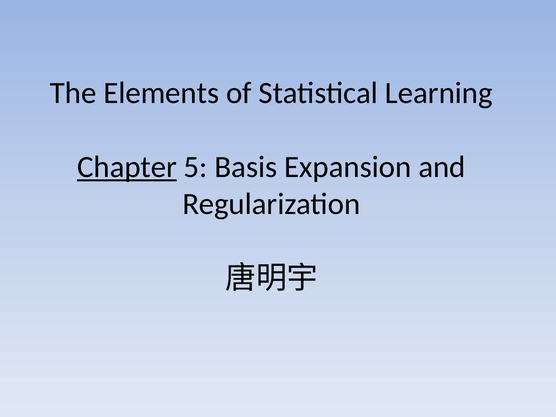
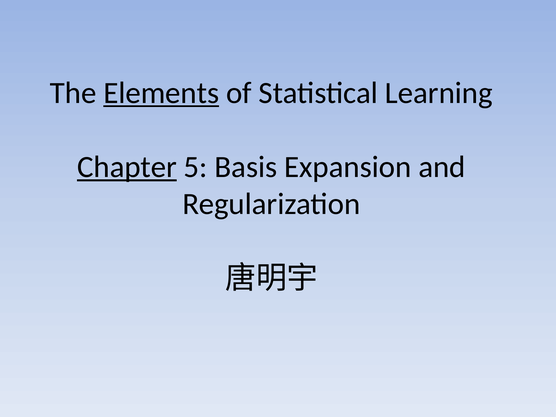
Elements underline: none -> present (161, 93)
